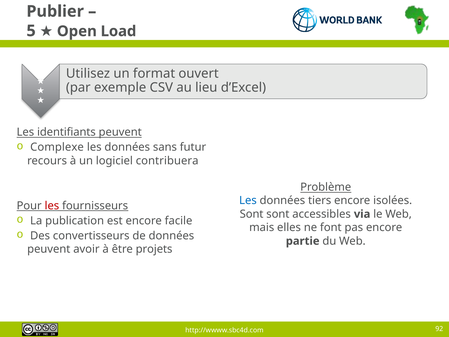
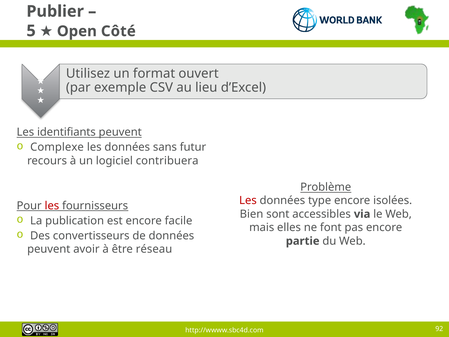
Load: Load -> Côté (118, 31)
Les colour: blue -> red (248, 200)
tiers: tiers -> type (320, 200)
Sont: Sont -> Bien (252, 214)
projets: projets -> réseau (154, 249)
